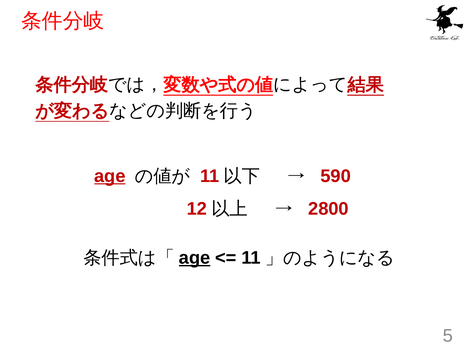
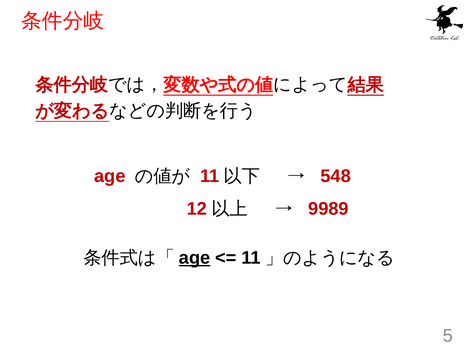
age underline: present -> none (110, 176)
590: 590 -> 548 (336, 176)
2800: 2800 -> 9989 (329, 209)
